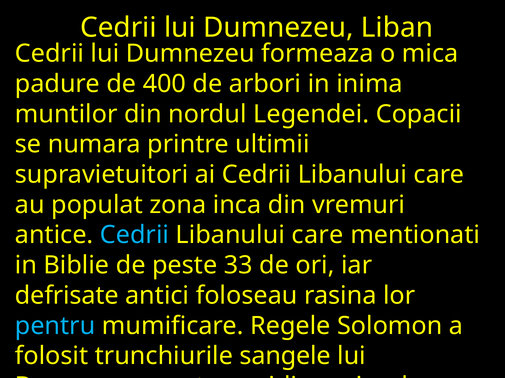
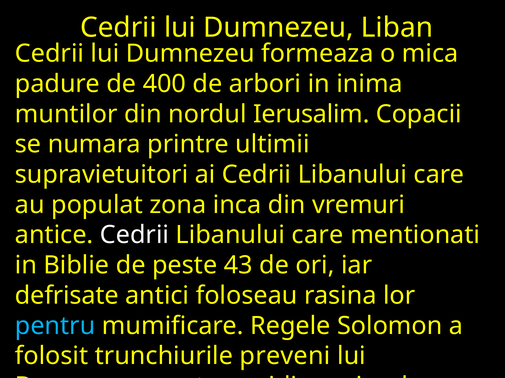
nordul Legendei: Legendei -> Ierusalim (311, 114)
Cedrii colour: light blue -> white (134, 235)
33: 33 -> 43 (238, 266)
sangele: sangele -> preveni (285, 357)
